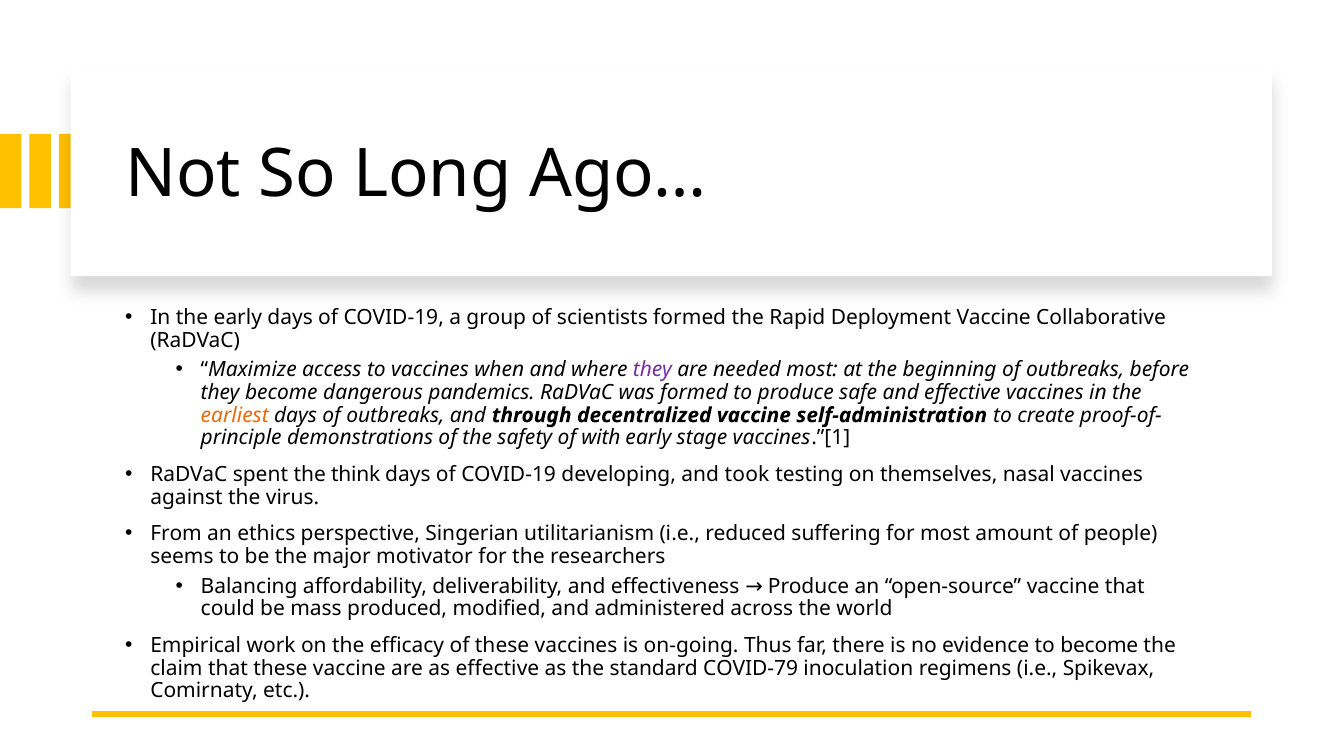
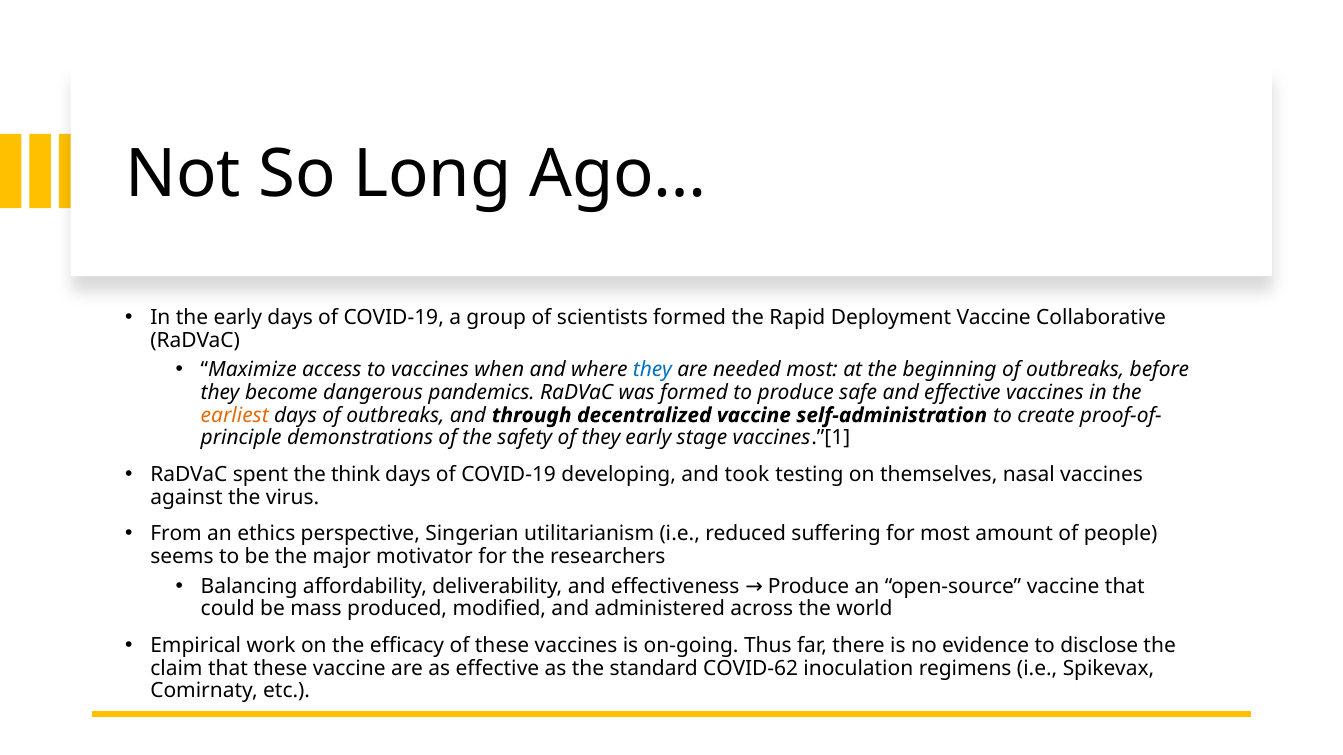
they colour: purple -> blue (652, 370)
of with: with -> they (601, 438)
to become: become -> disclose (1099, 646)
COVID-79: COVID-79 -> COVID-62 (751, 669)
